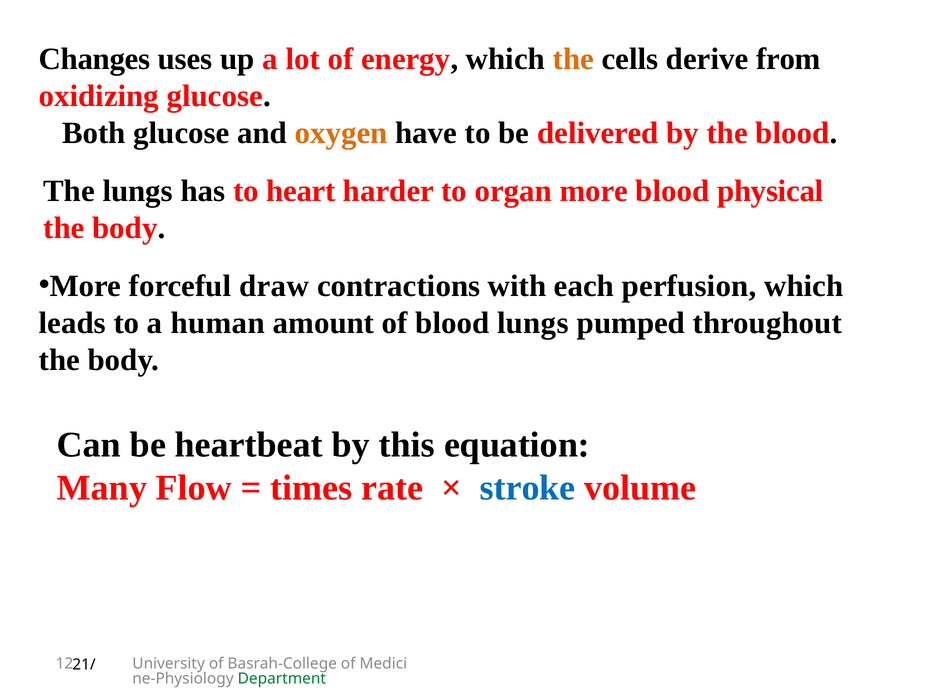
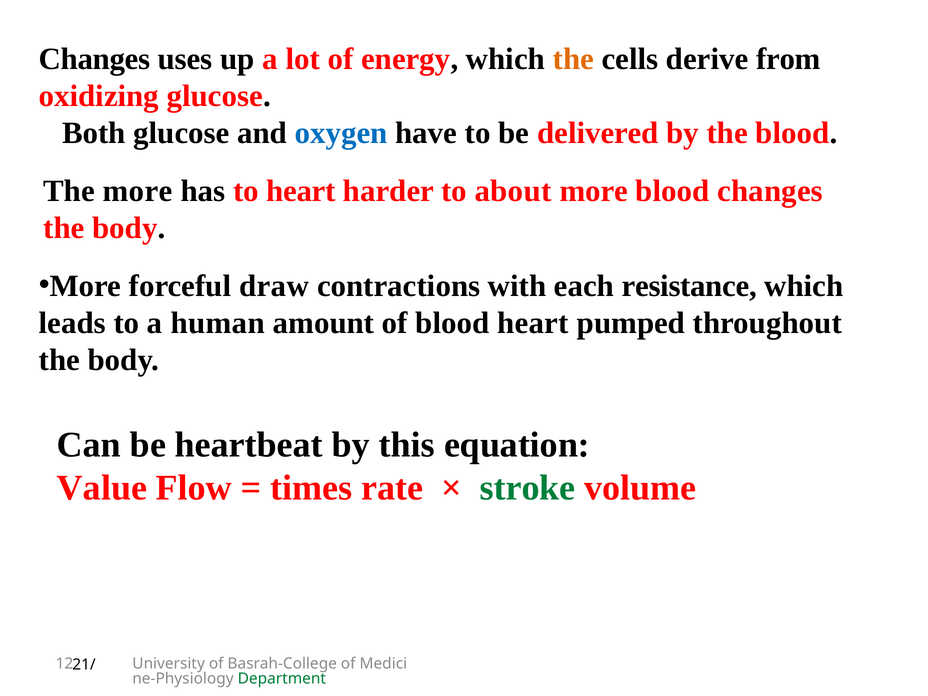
oxygen colour: orange -> blue (341, 133)
The lungs: lungs -> more (138, 191)
organ: organ -> about (513, 191)
blood physical: physical -> changes (770, 191)
perfusion: perfusion -> resistance (689, 286)
blood lungs: lungs -> heart (533, 323)
Many: Many -> Value (102, 488)
stroke colour: blue -> green (528, 488)
